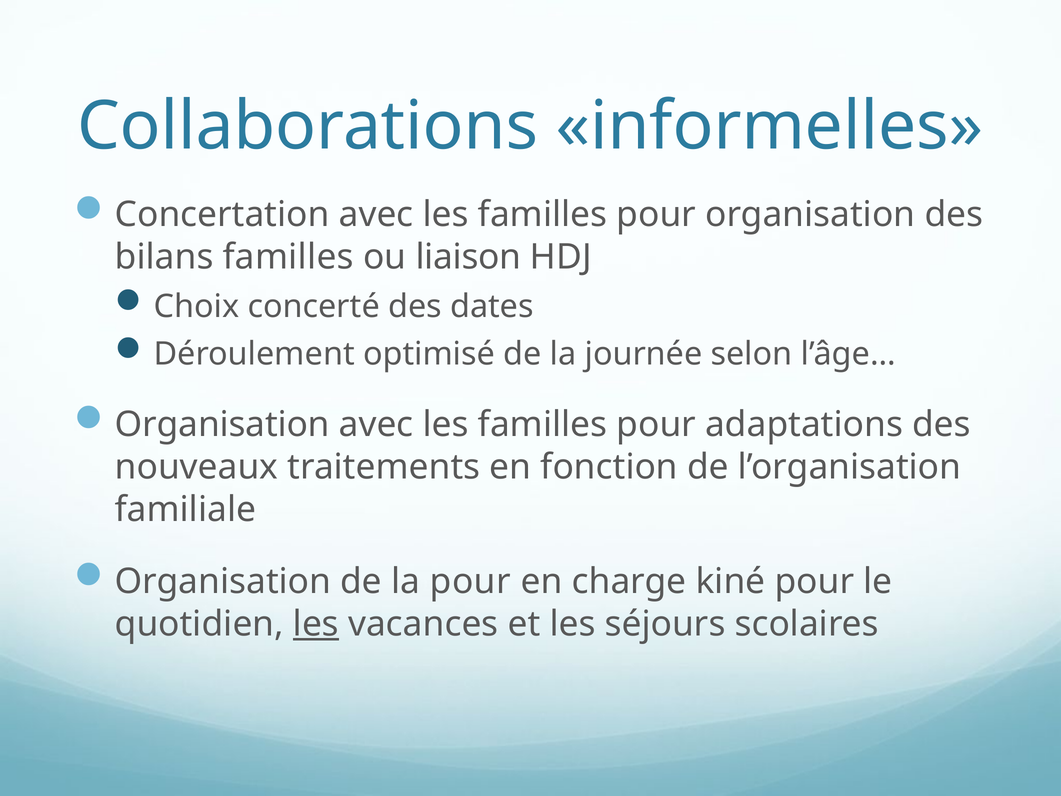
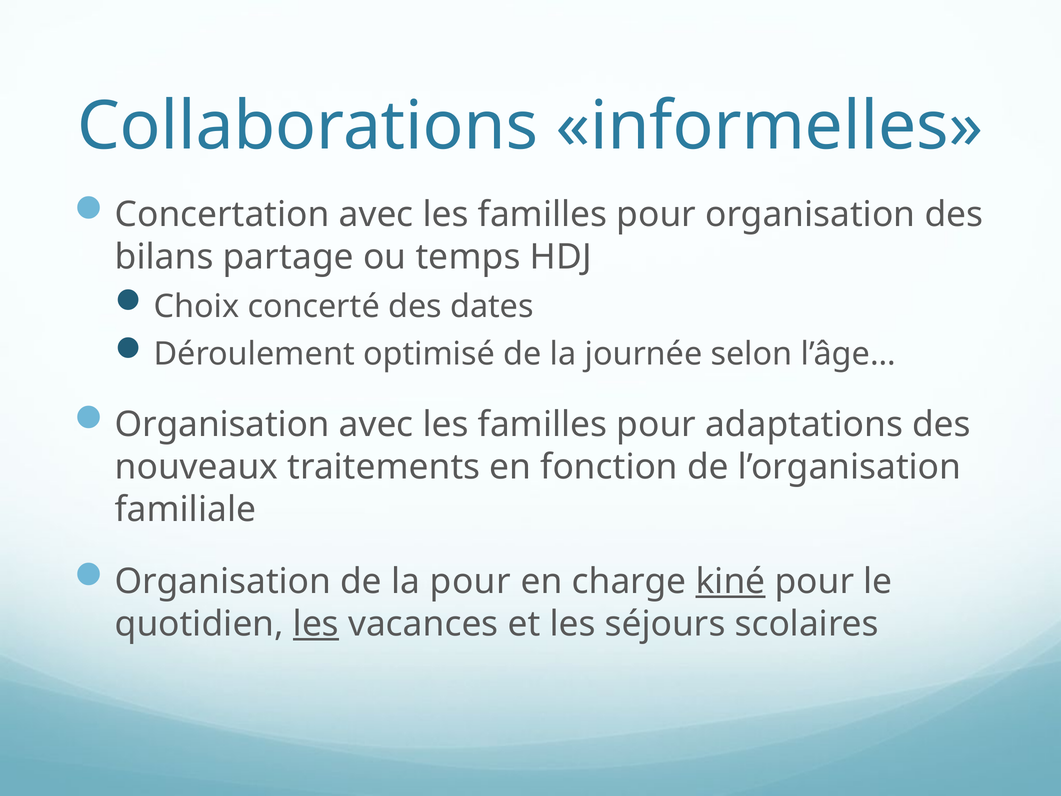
bilans familles: familles -> partage (288, 257)
liaison: liaison -> temps (468, 257)
kiné underline: none -> present (730, 581)
